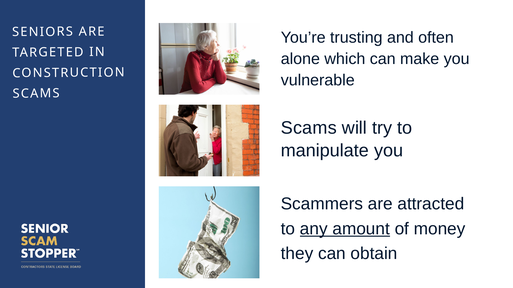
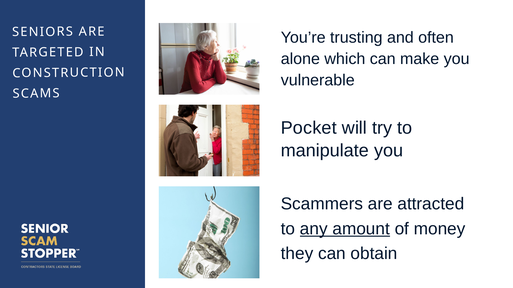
Scams: Scams -> Pocket (309, 128)
